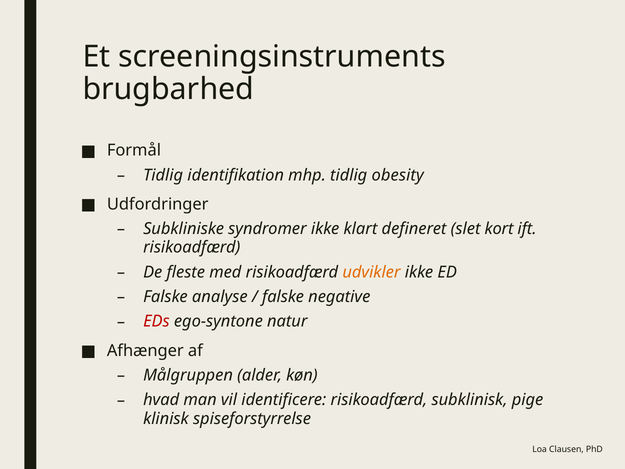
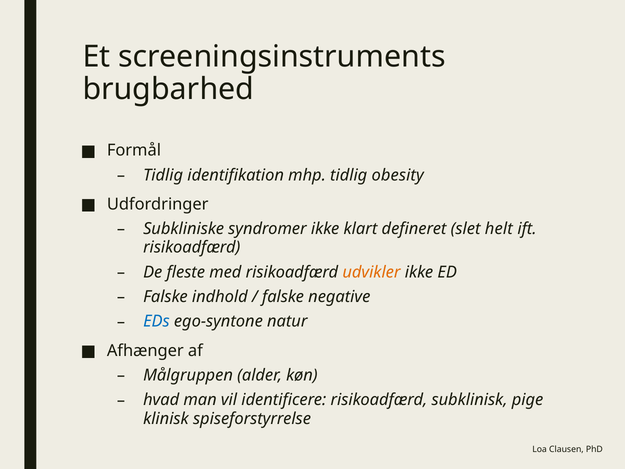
kort: kort -> helt (499, 229)
analyse: analyse -> indhold (220, 297)
EDs colour: red -> blue (156, 321)
